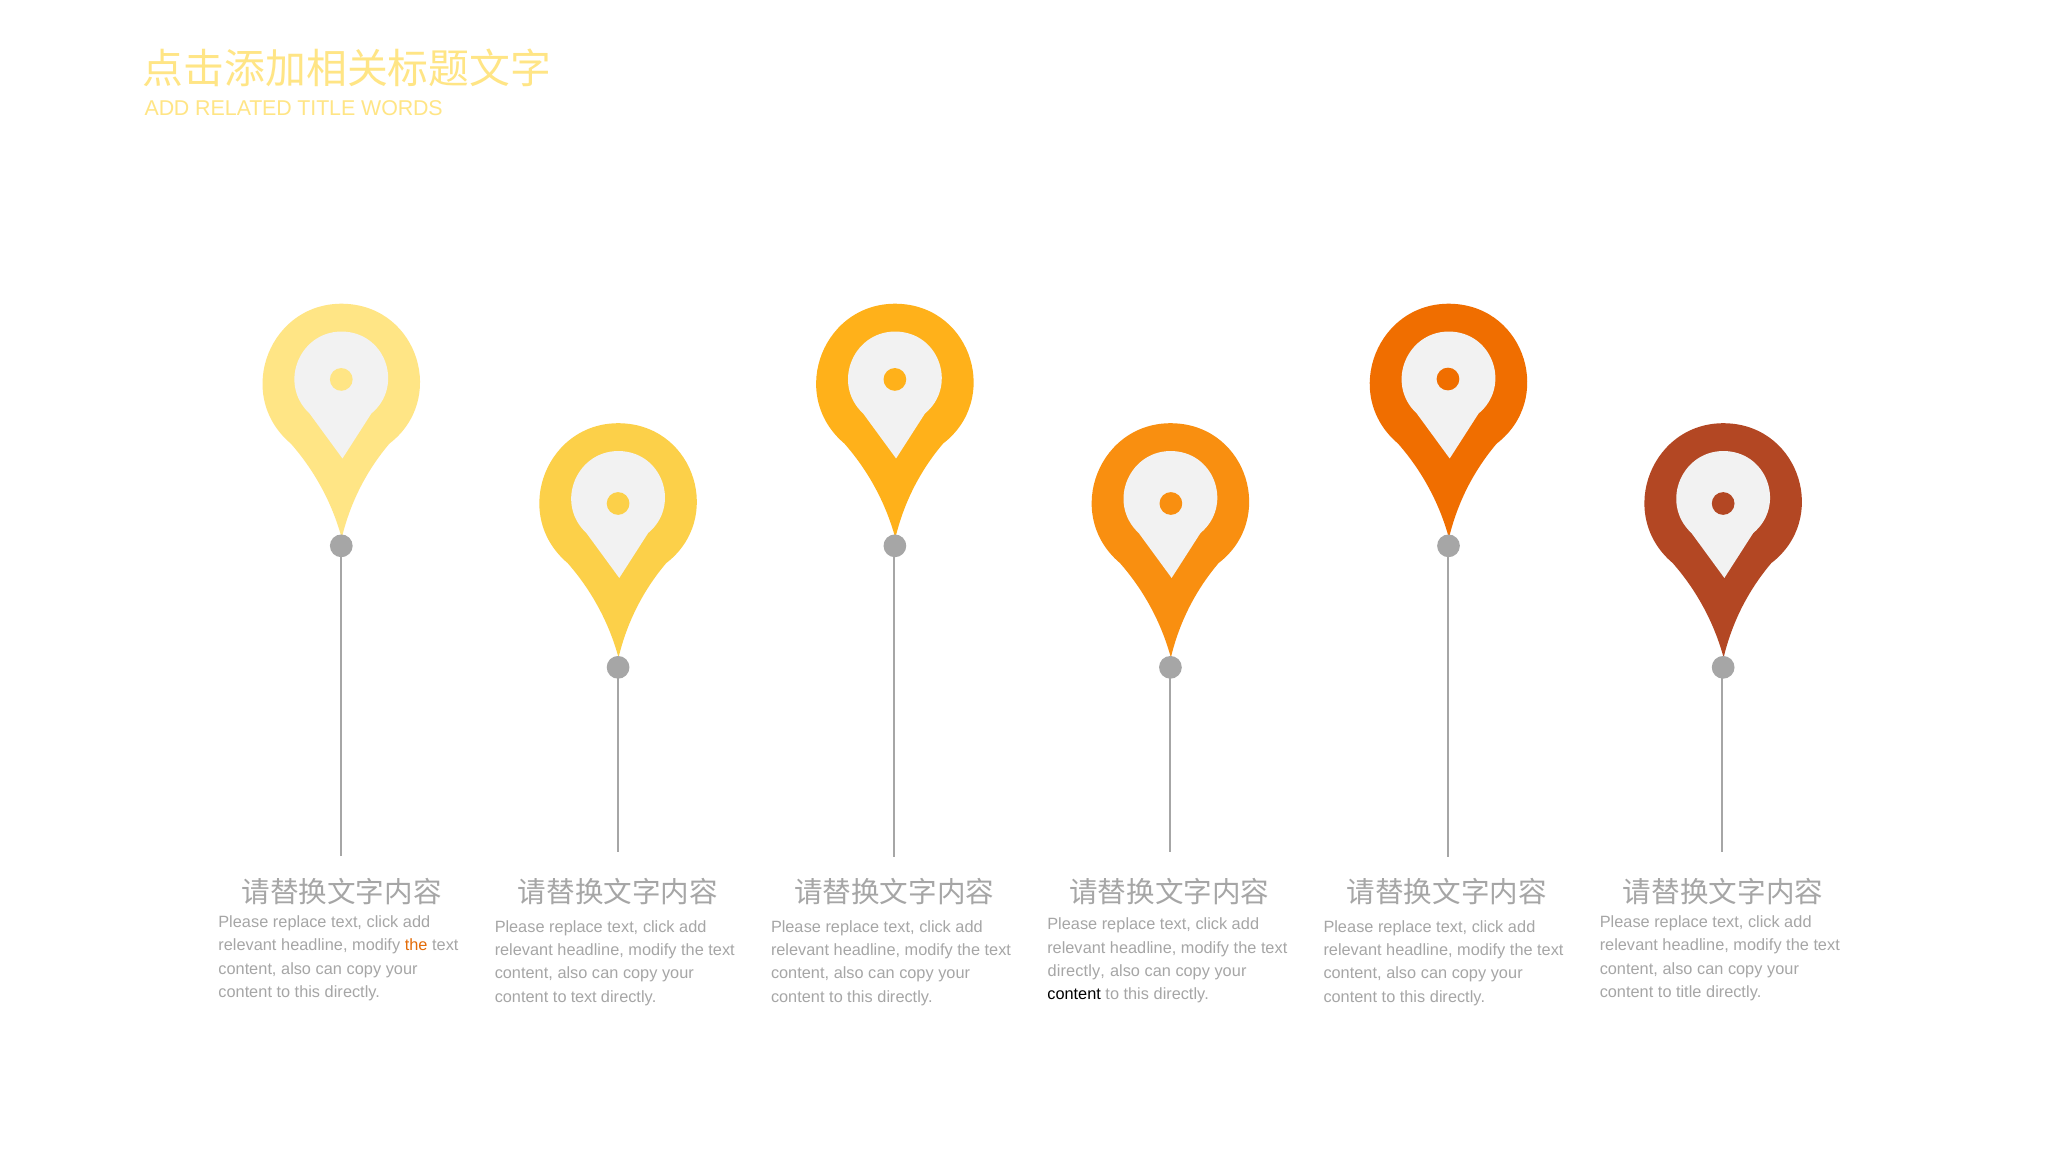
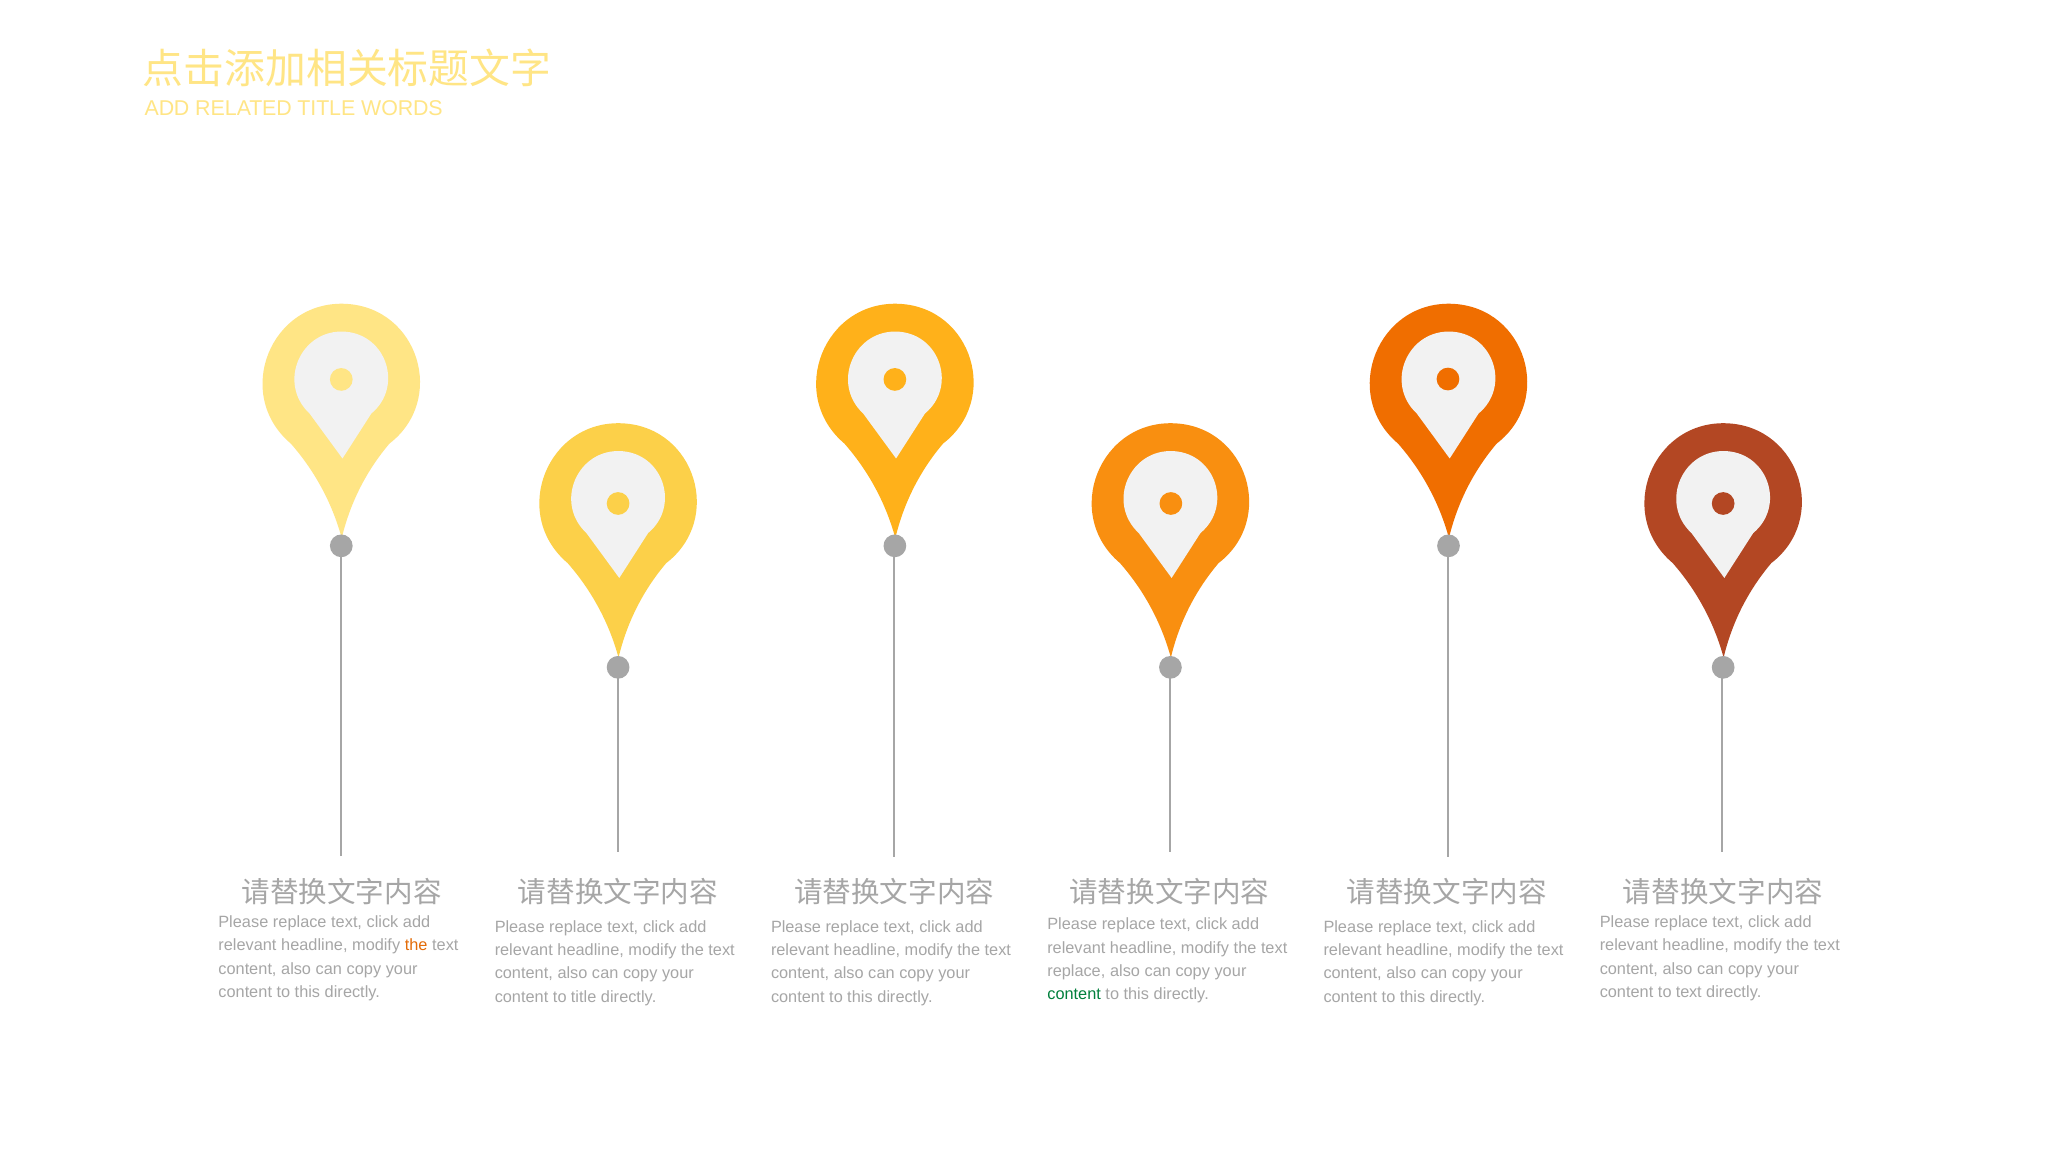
directly: directly -> replace (1076, 971)
to title: title -> text (1689, 992)
content colour: black -> green (1074, 994)
to text: text -> title (584, 997)
